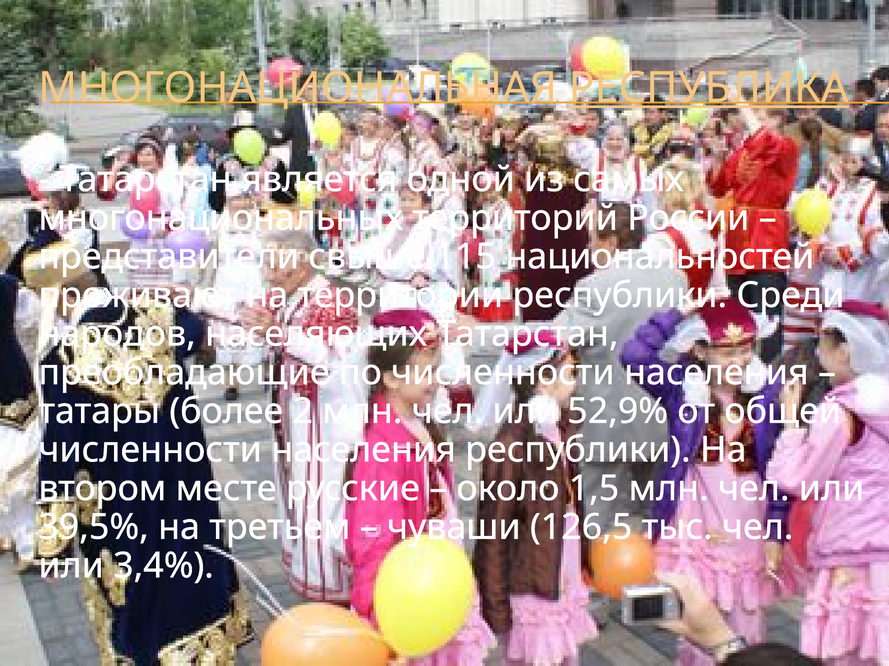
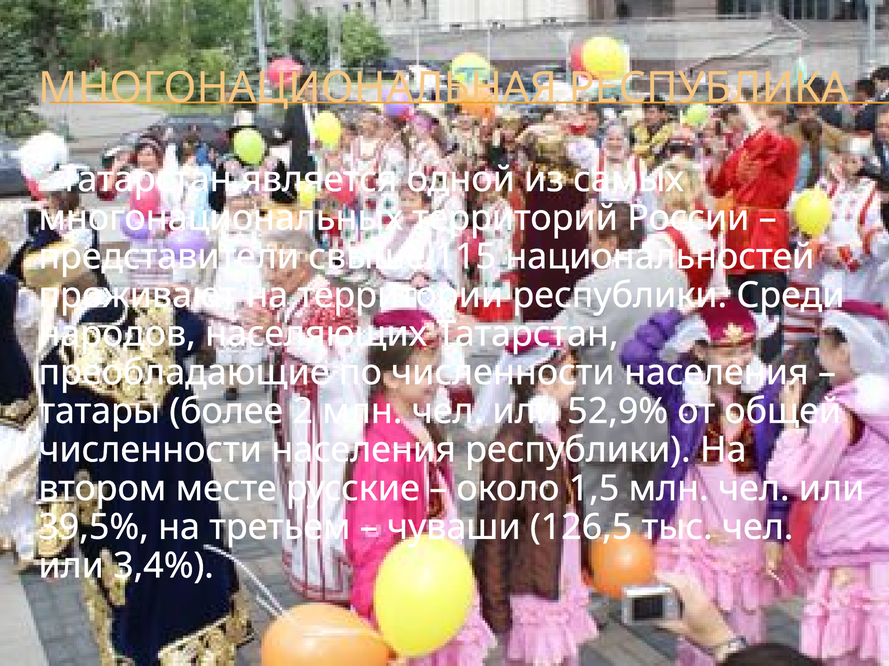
РЕСПУБЛИКА underline: present -> none (709, 88)
